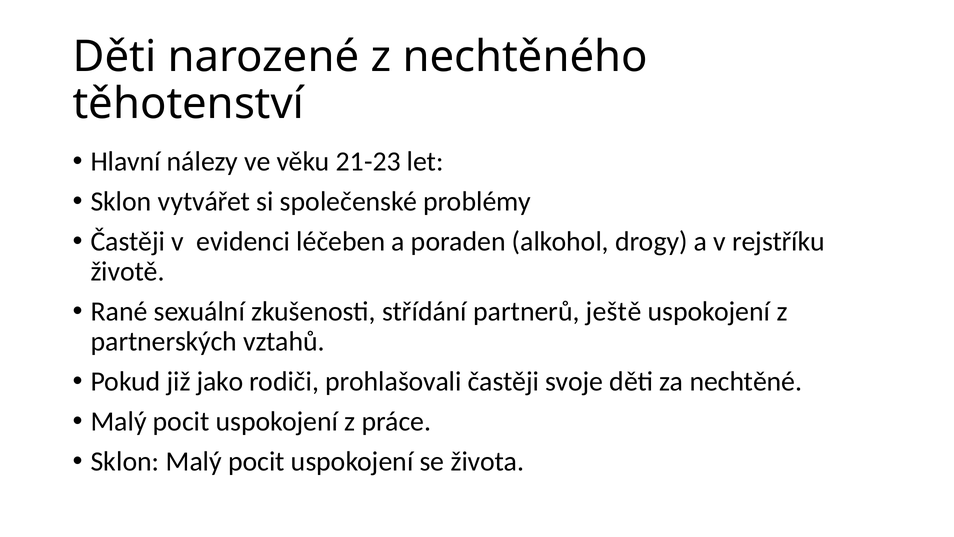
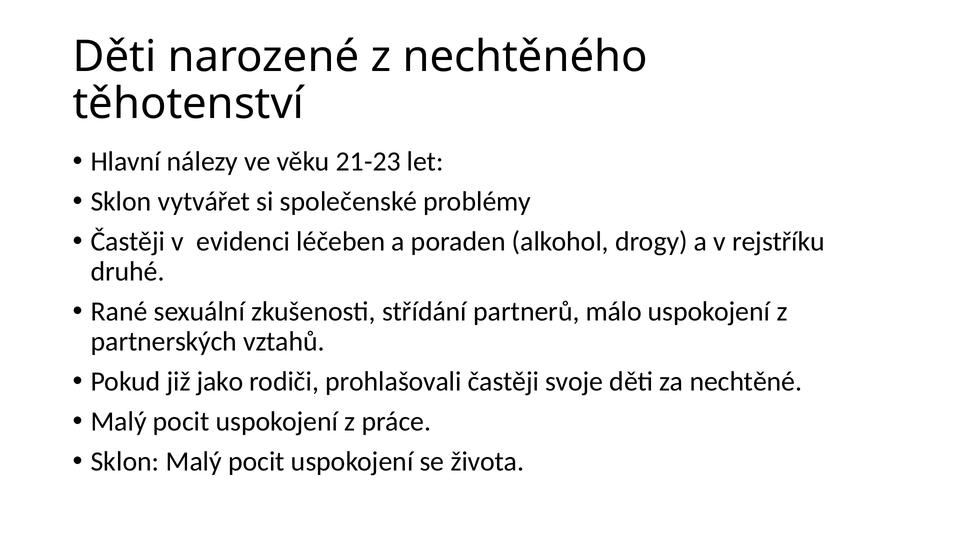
životě: životě -> druhé (128, 271)
ještě: ještě -> málo (614, 311)
